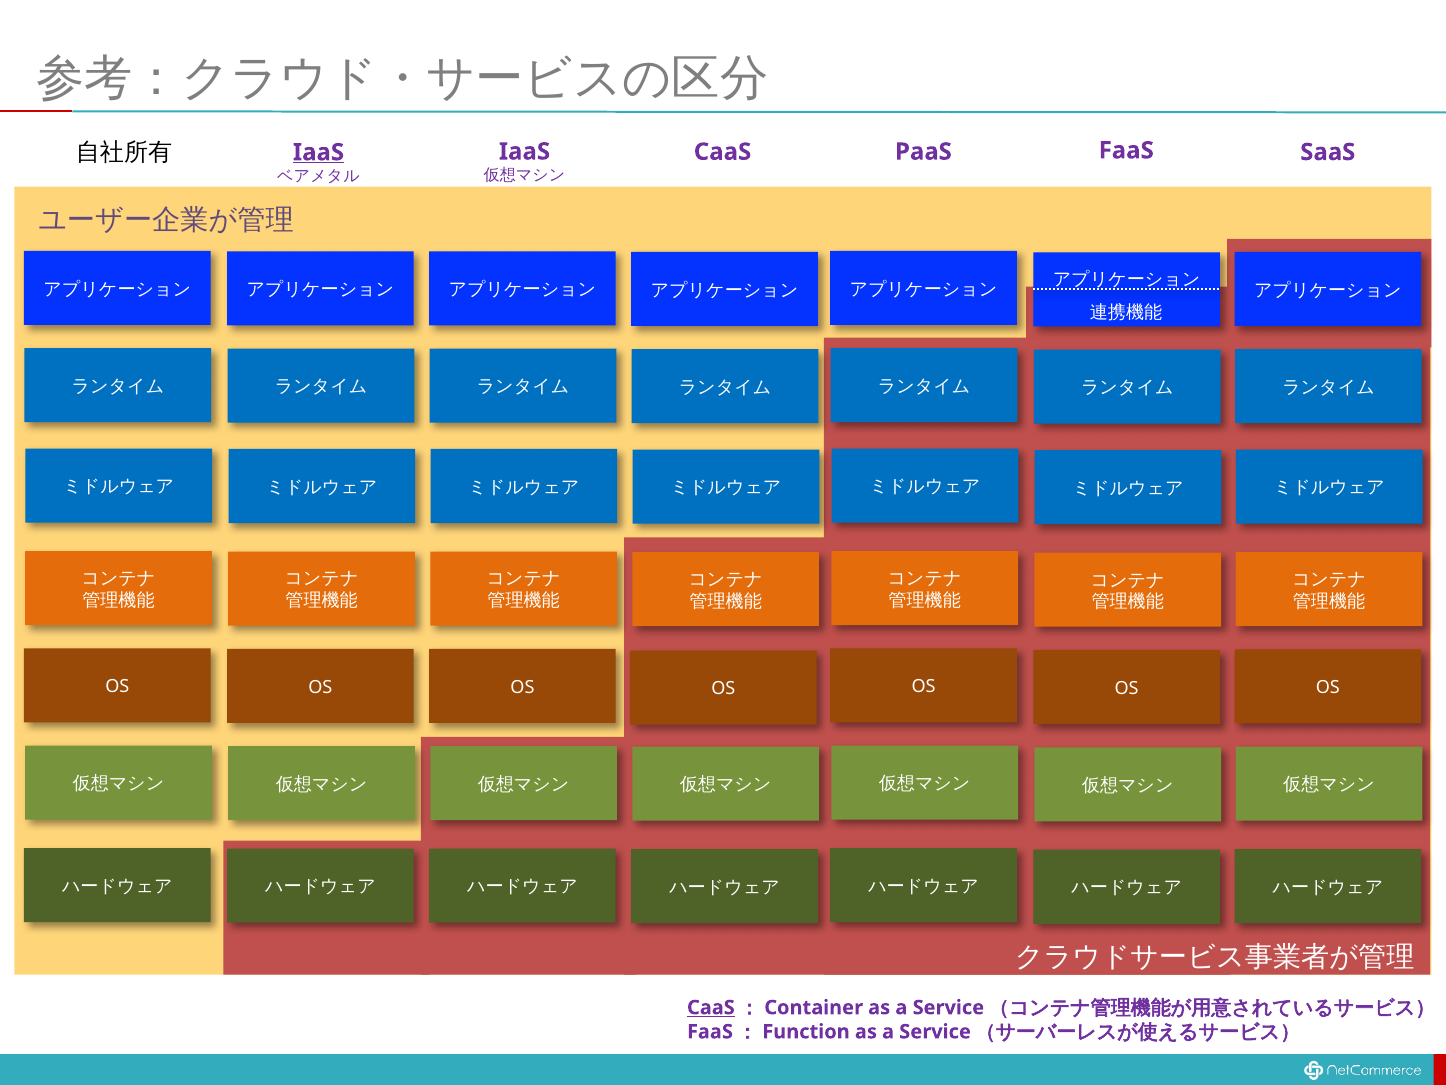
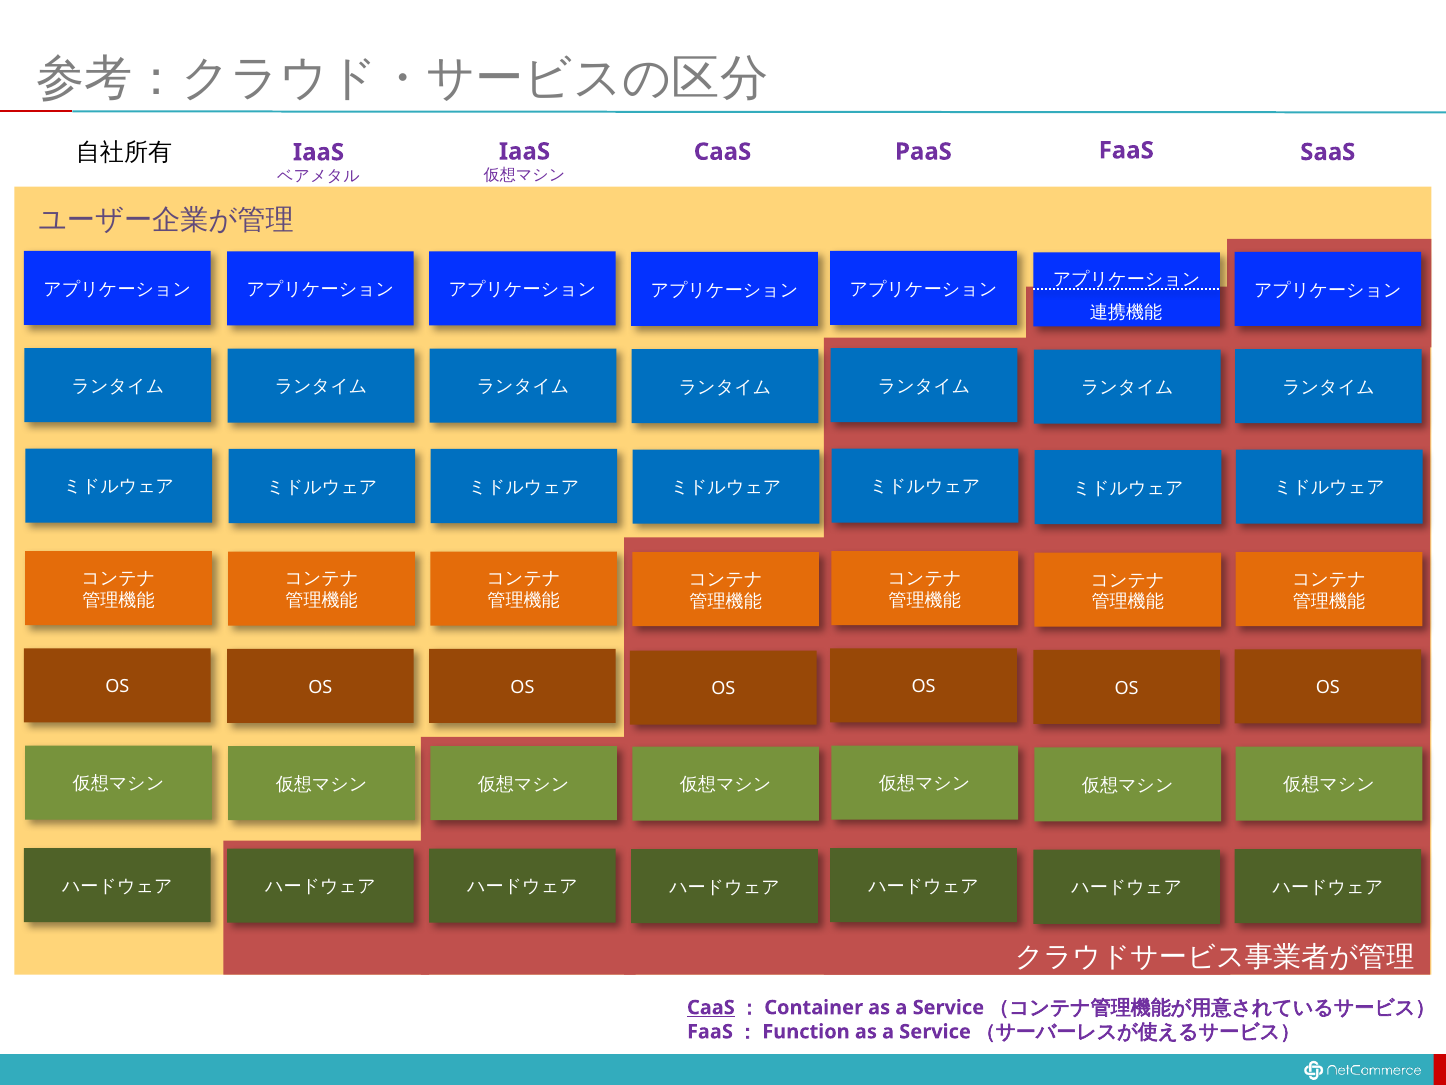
IaaS underline: present -> none (318, 152)
